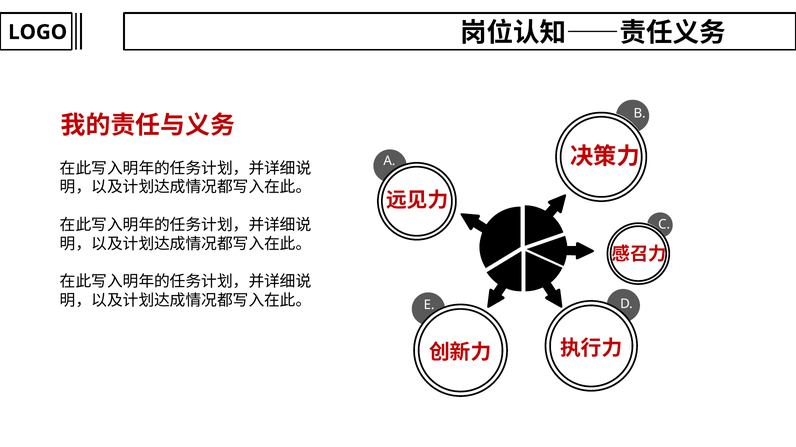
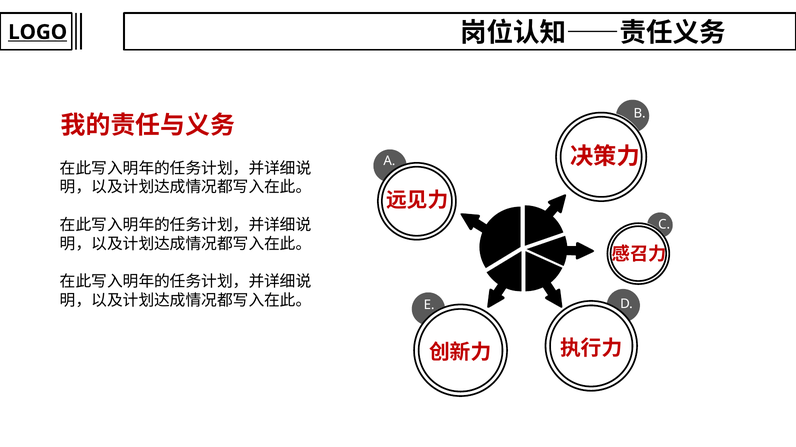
LOGO underline: none -> present (38, 32)
